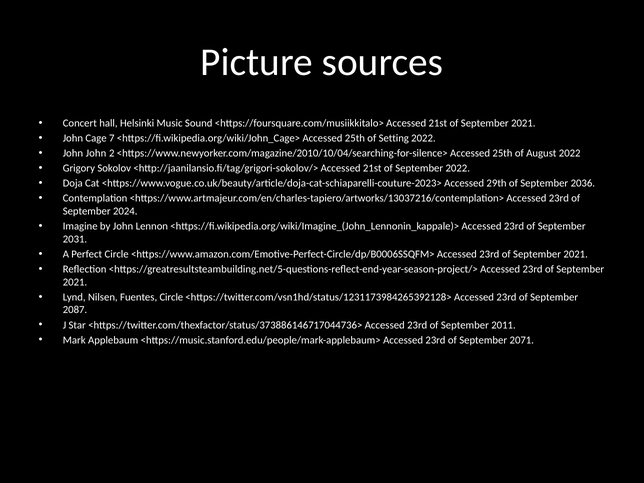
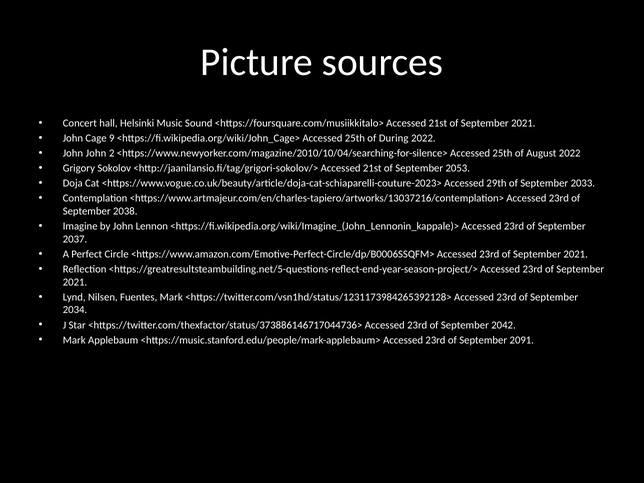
7: 7 -> 9 (112, 138)
Setting: Setting -> During (394, 138)
September 2022: 2022 -> 2053 (458, 168)
2036: 2036 -> 2033 (583, 183)
2024: 2024 -> 2038 (125, 211)
2031: 2031 -> 2037 (75, 239)
Fuentes Circle: Circle -> Mark (171, 297)
2087: 2087 -> 2034 (75, 310)
2011: 2011 -> 2042 (504, 325)
2071: 2071 -> 2091 (522, 340)
